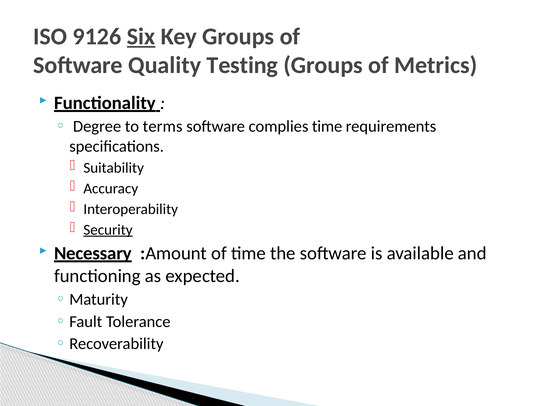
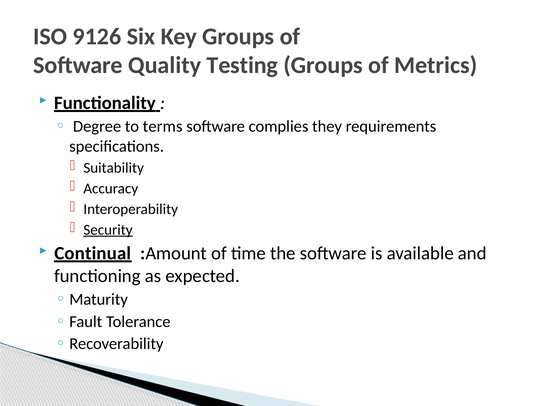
Six underline: present -> none (141, 37)
complies time: time -> they (327, 127)
Necessary: Necessary -> Continual (93, 254)
